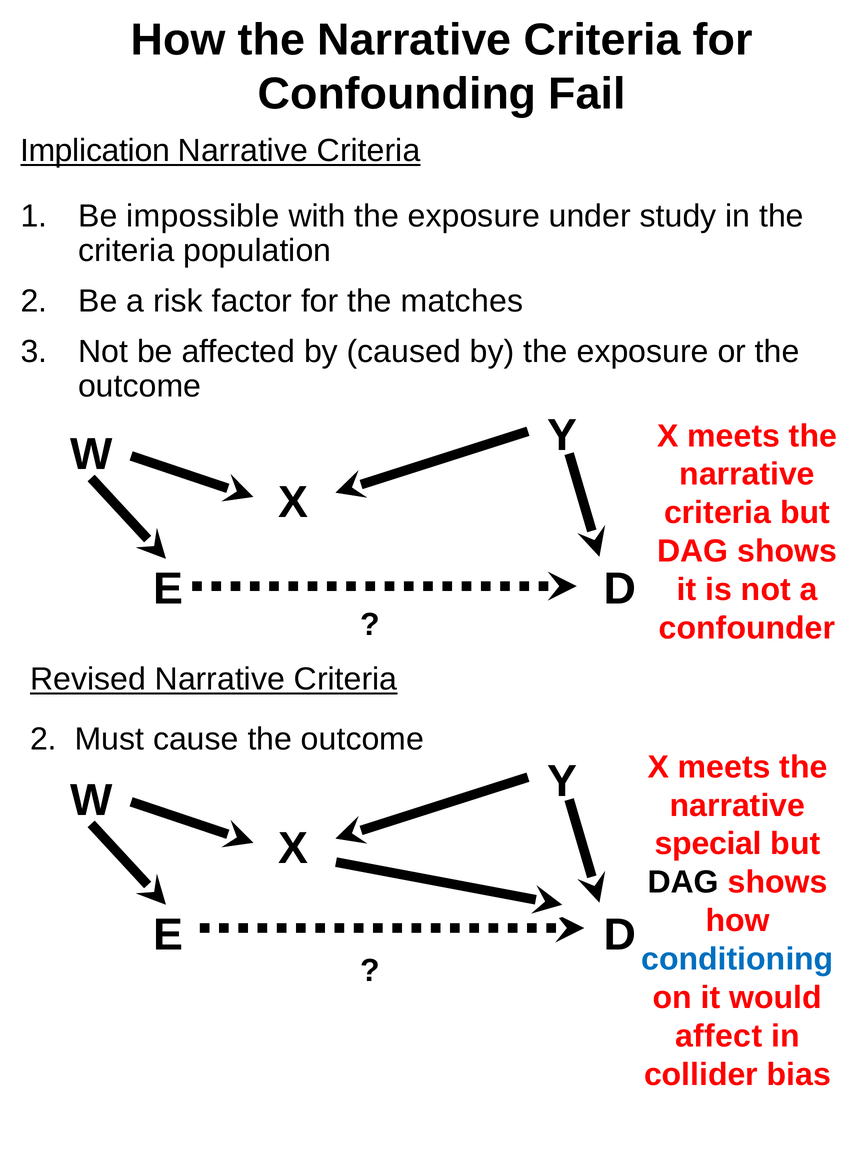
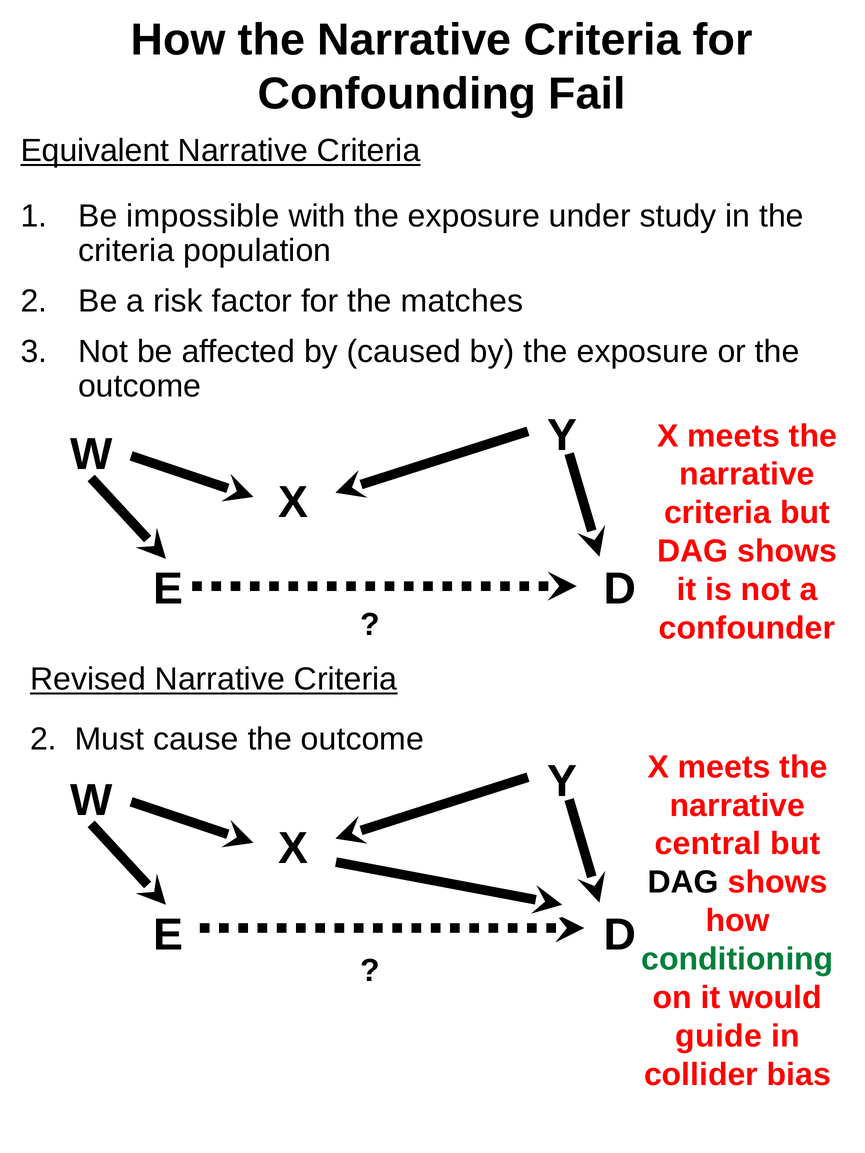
Implication: Implication -> Equivalent (95, 151)
special: special -> central (708, 844)
conditioning colour: blue -> green (737, 960)
affect: affect -> guide (719, 1036)
